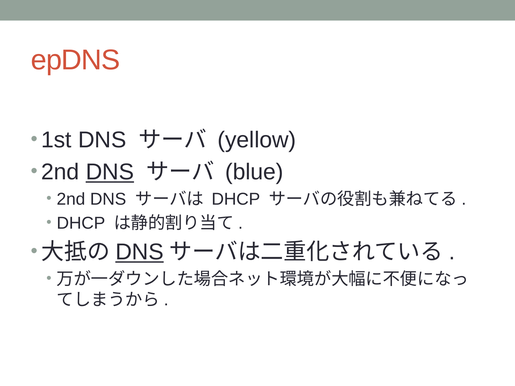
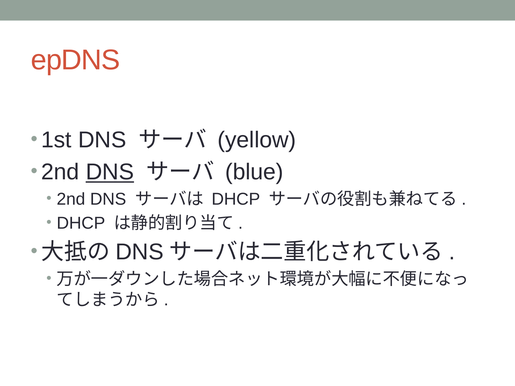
DNS underline: present -> none (140, 252)
